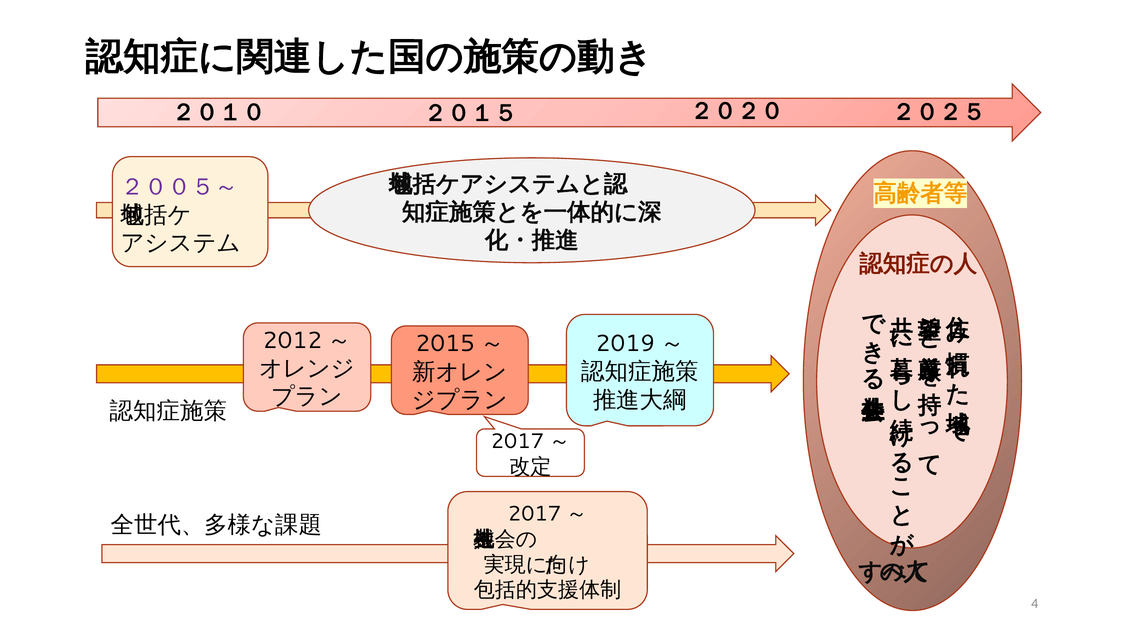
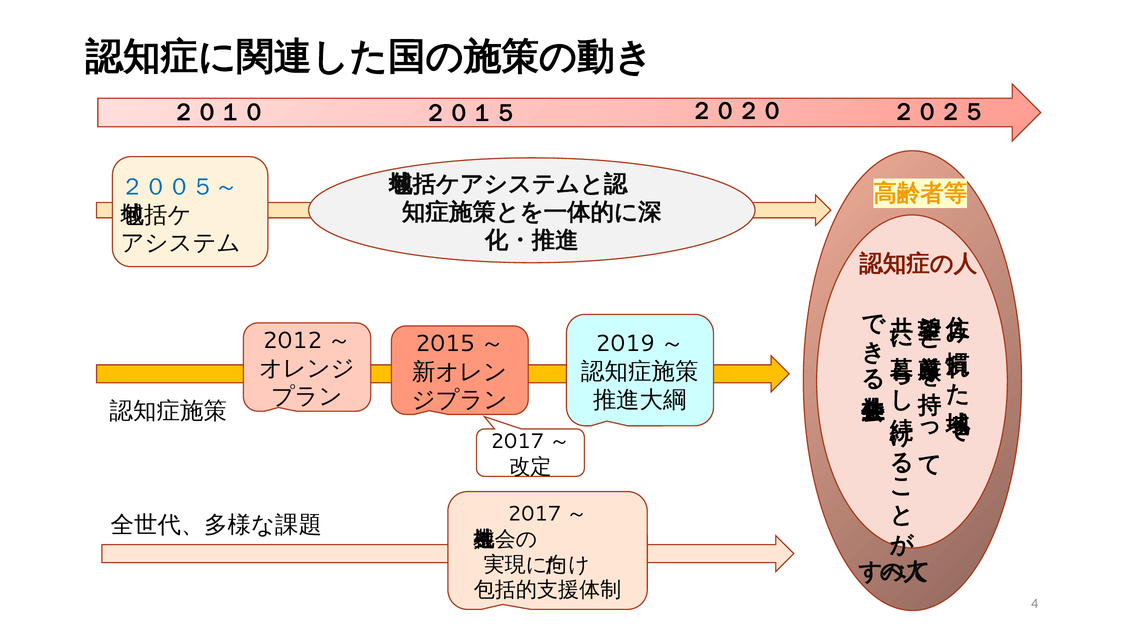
２００５～ colour: purple -> blue (179, 187)
